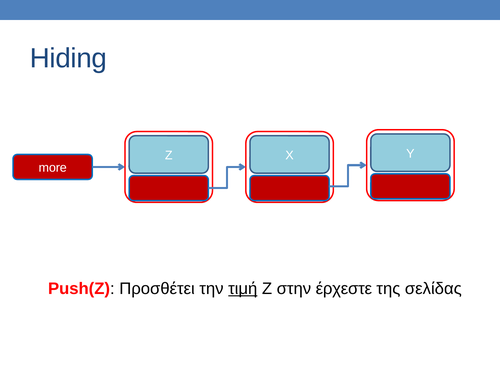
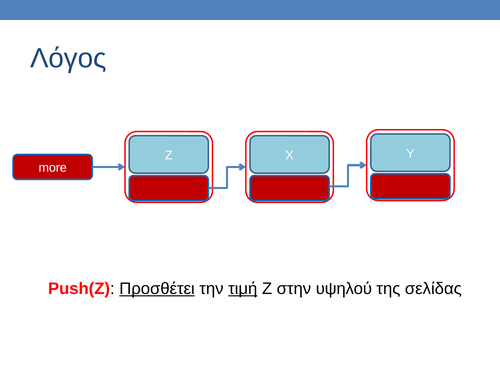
Hiding: Hiding -> Λόγος (68, 58)
Προσθέτει underline: none -> present (157, 289)
έρχεστε: έρχεστε -> υψηλού (344, 289)
